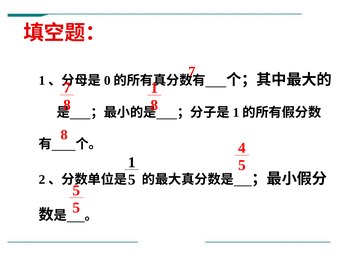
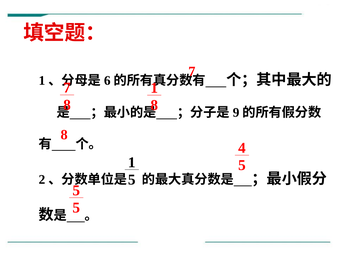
0: 0 -> 6 (107, 81)
1: 1 -> 9 (236, 113)
